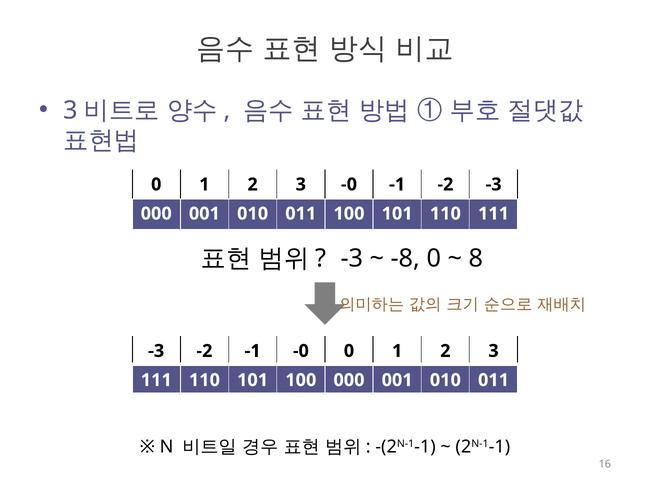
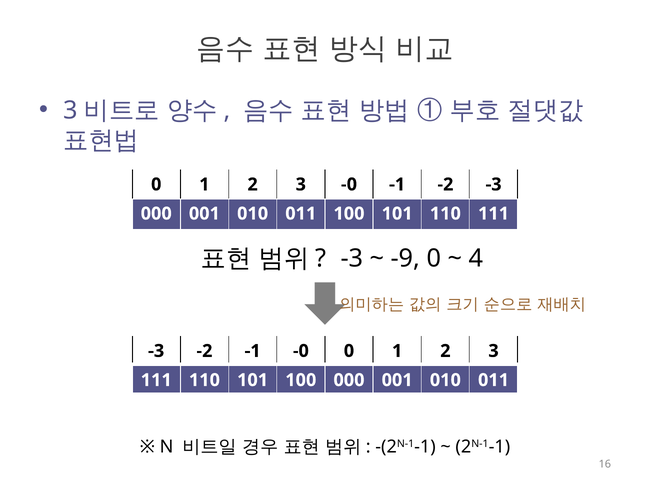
-8: -8 -> -9 (405, 259)
8: 8 -> 4 (476, 259)
